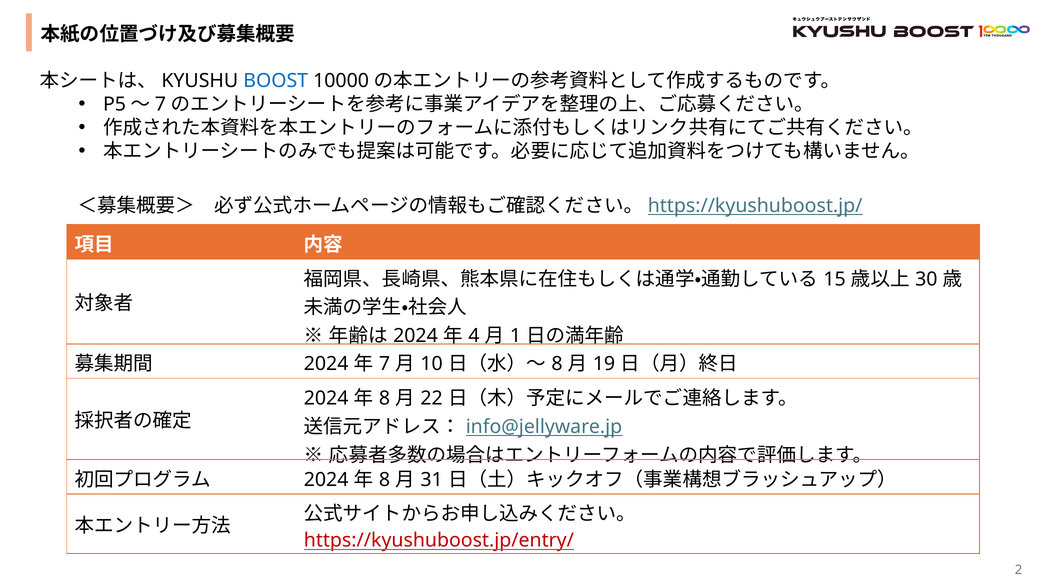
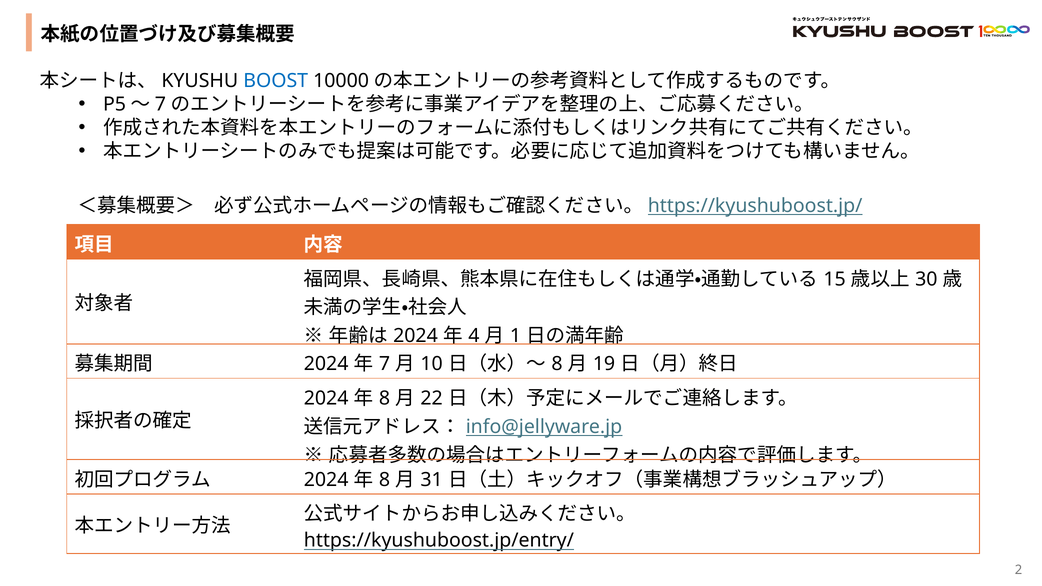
https://kyushuboost.jp/entry/ colour: red -> black (439, 541)
